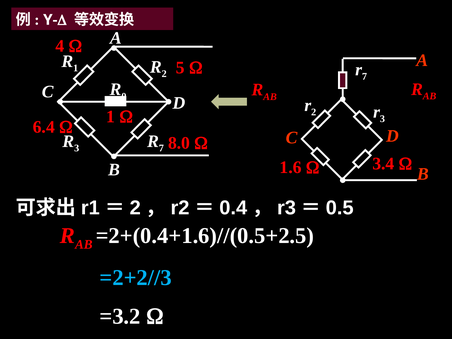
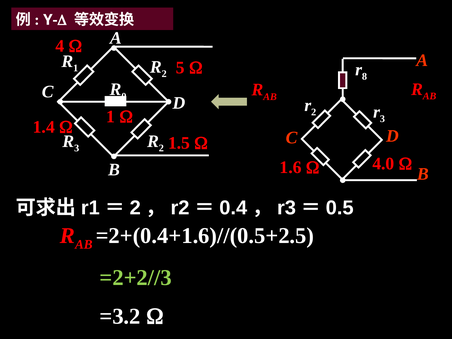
7: 7 -> 8 (365, 76)
6.4: 6.4 -> 1.4 (44, 127)
7: 7 -> 2 (161, 148)
8.0: 8.0 -> 1.5 (179, 143)
3.4: 3.4 -> 4.0 (383, 164)
=2+2//3 colour: light blue -> light green (136, 278)
